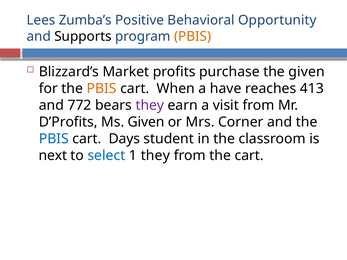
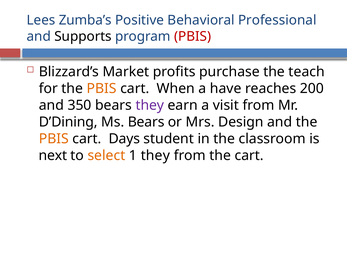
Opportunity: Opportunity -> Professional (277, 20)
PBIS colour: orange -> red (193, 36)
the given: given -> teach (307, 72)
413: 413 -> 200 (312, 89)
772: 772 -> 350 (79, 105)
D’Profits: D’Profits -> D’Dining (68, 122)
Ms Given: Given -> Bears (146, 122)
Corner: Corner -> Design (241, 122)
PBIS colour: blue -> orange (54, 139)
select colour: blue -> orange (106, 156)
